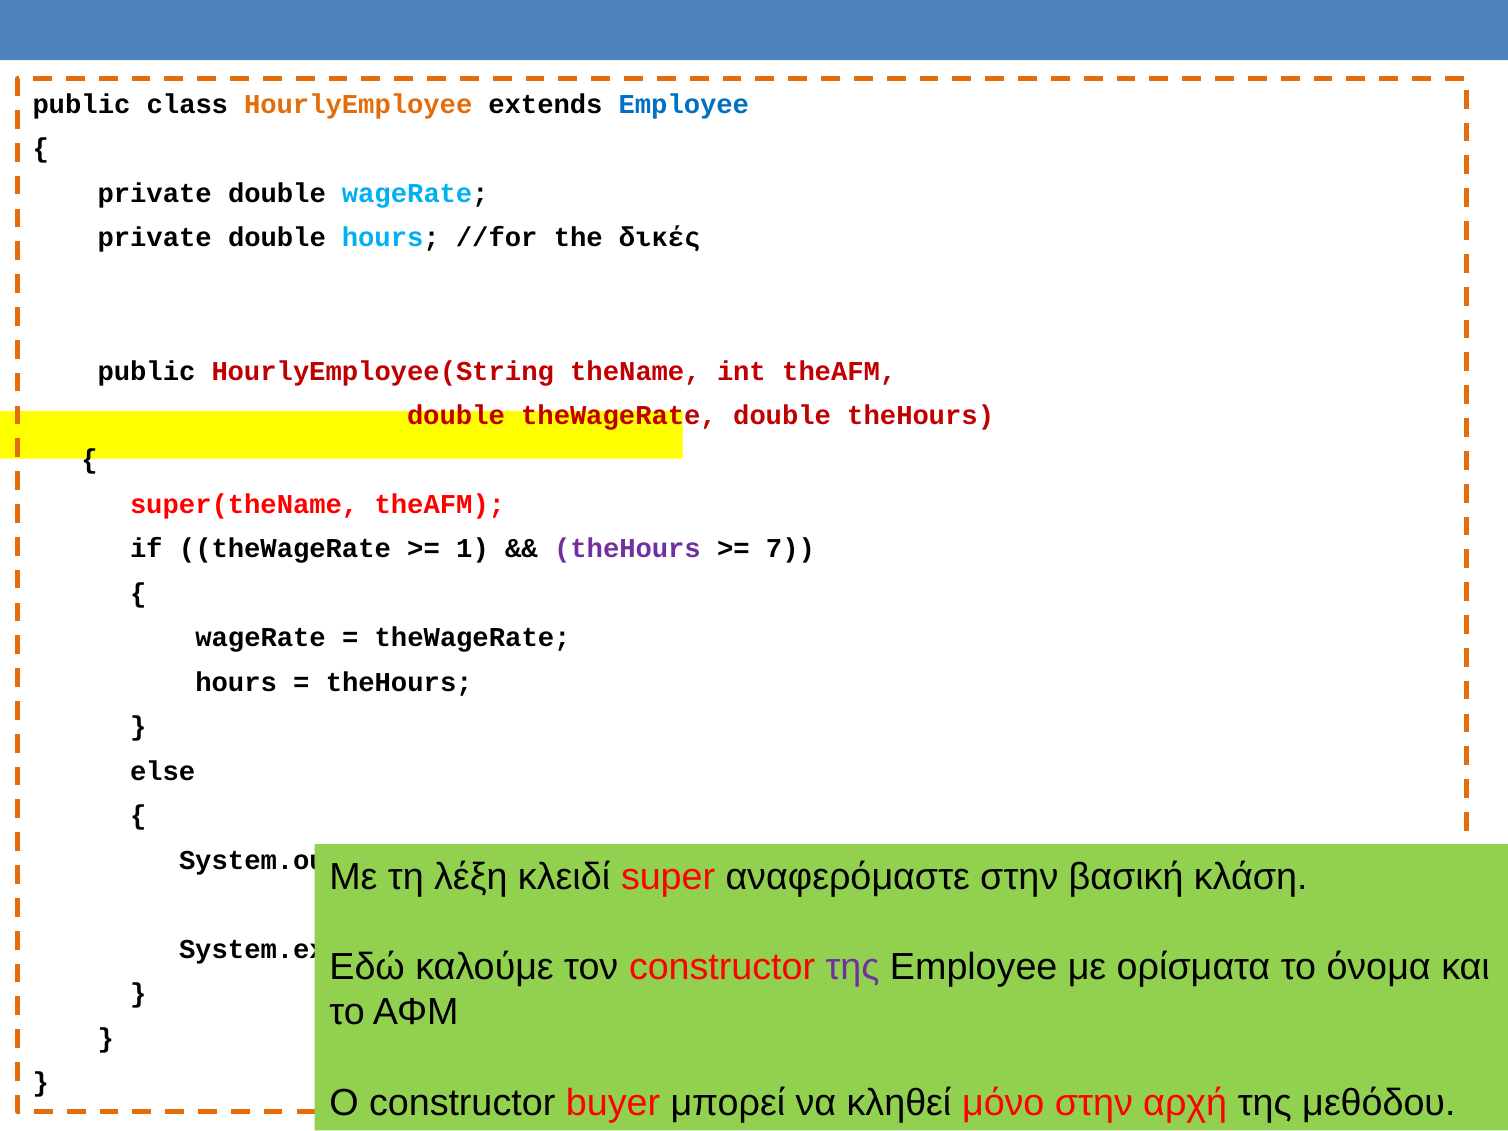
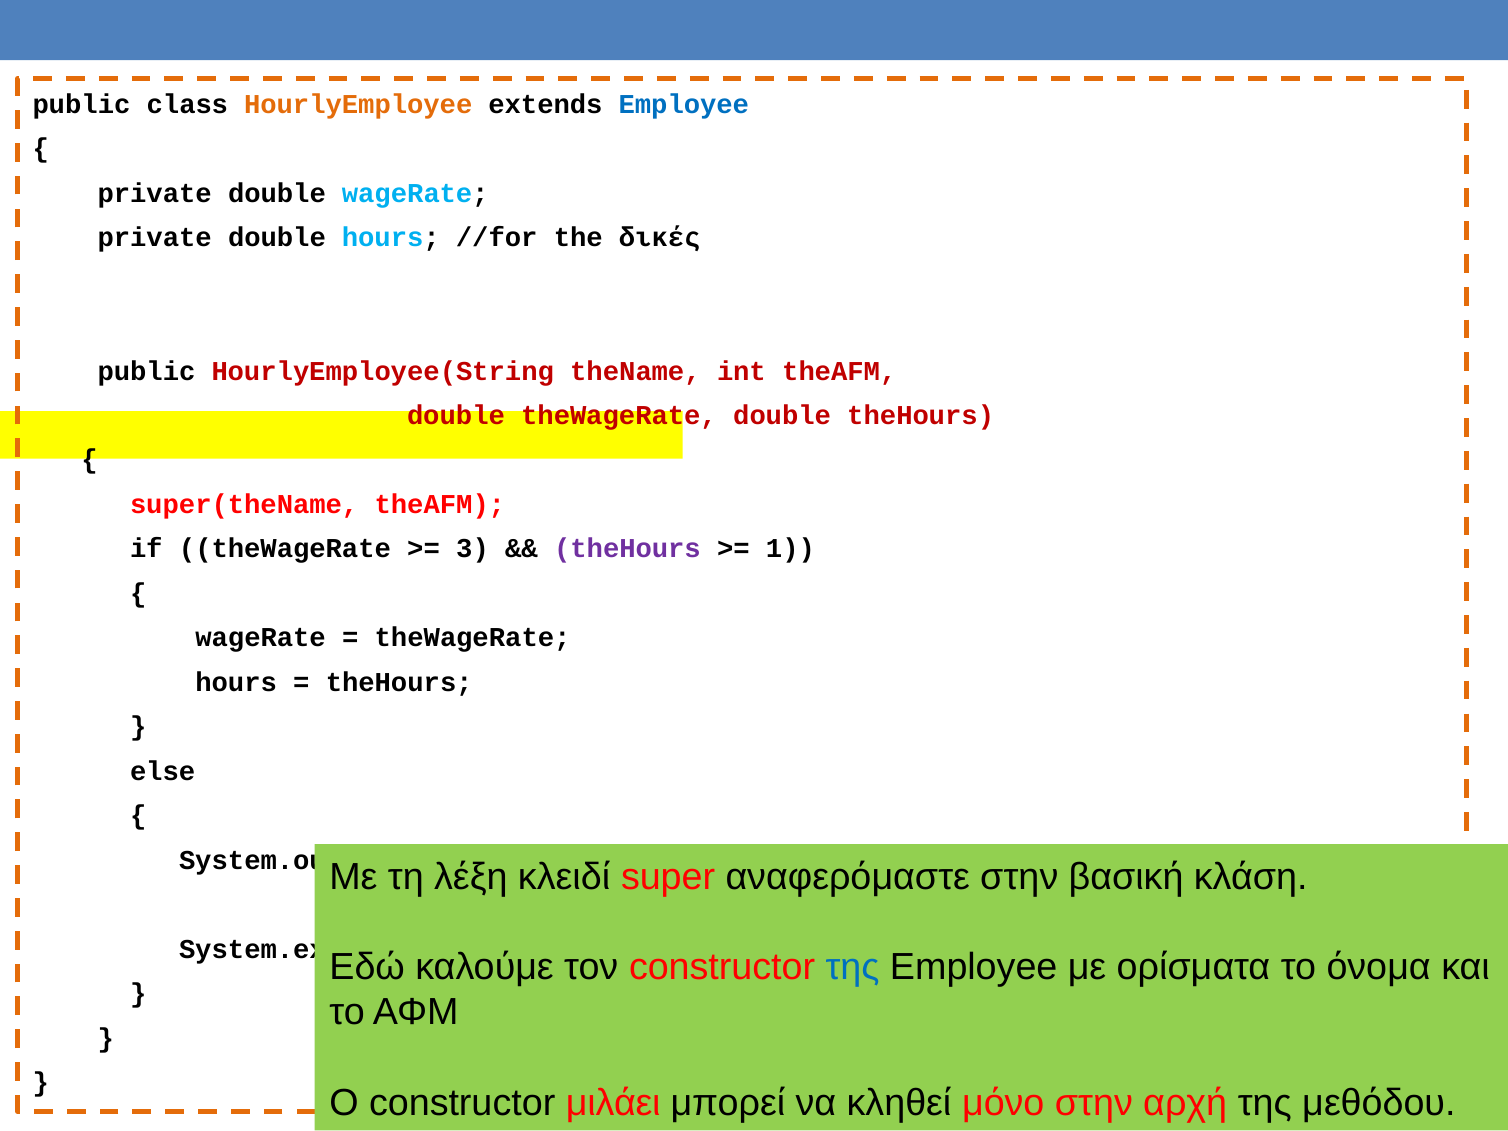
1: 1 -> 3 (473, 549)
7: 7 -> 1 (791, 549)
της colour: purple -> blue (853, 967)
buyer: buyer -> μιλάει (613, 1103)
